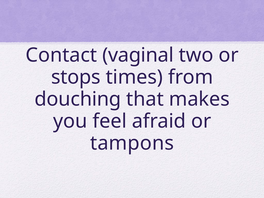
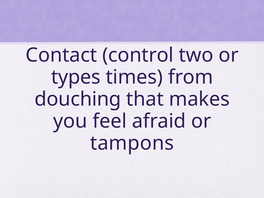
vaginal: vaginal -> control (138, 55)
stops: stops -> types (76, 77)
